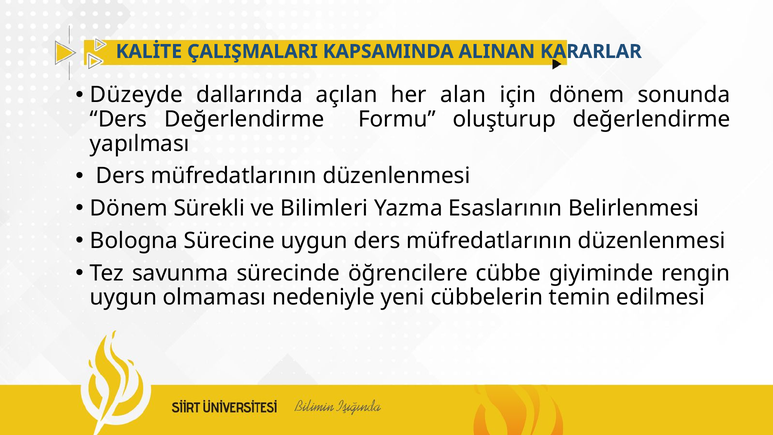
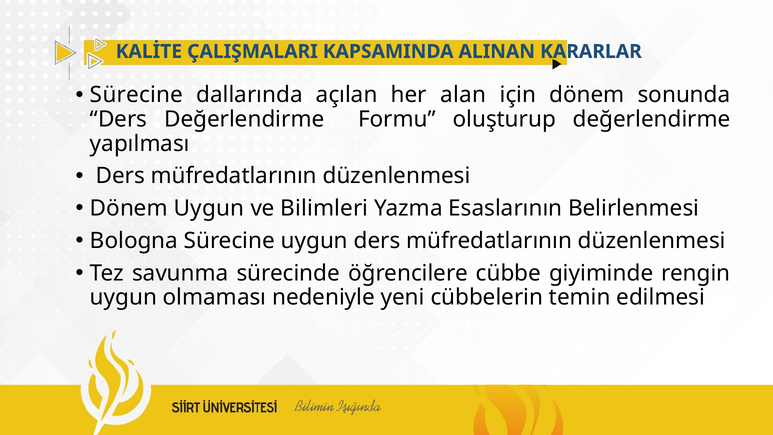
Düzeyde: Düzeyde -> Sürecine (137, 95)
Dönem Sürekli: Sürekli -> Uygun (209, 208)
